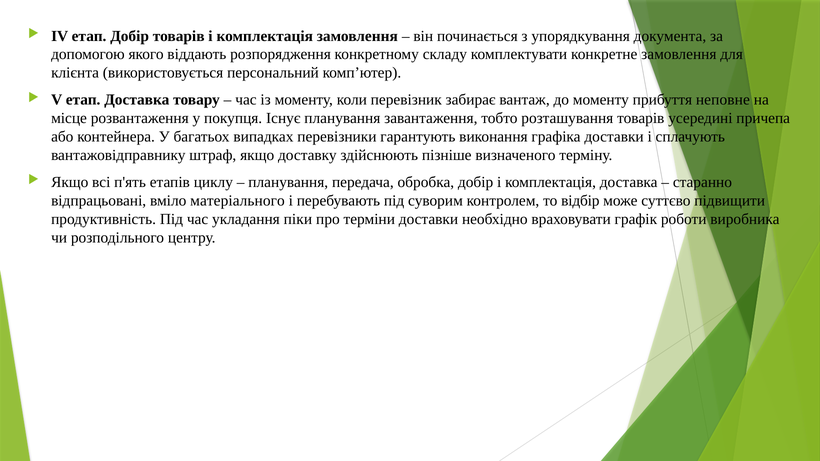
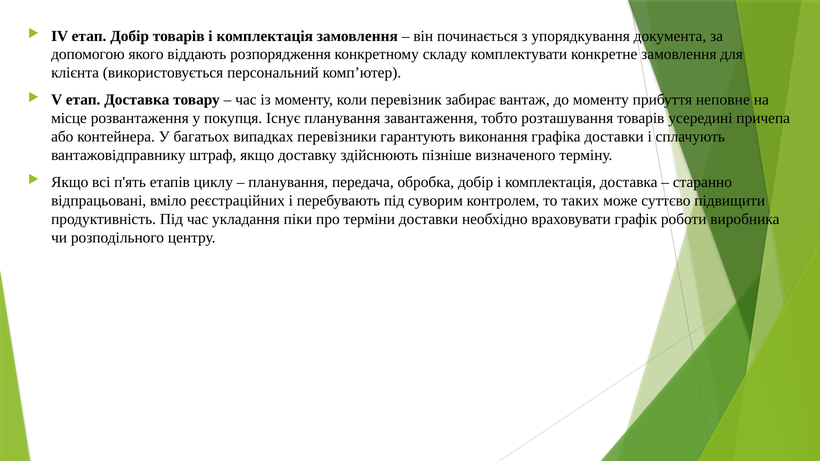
матеріального: матеріального -> реєстраційних (238, 201)
відбір: відбір -> таких (580, 201)
